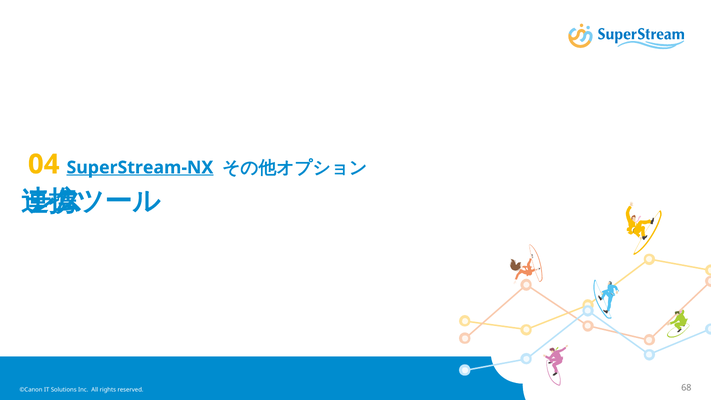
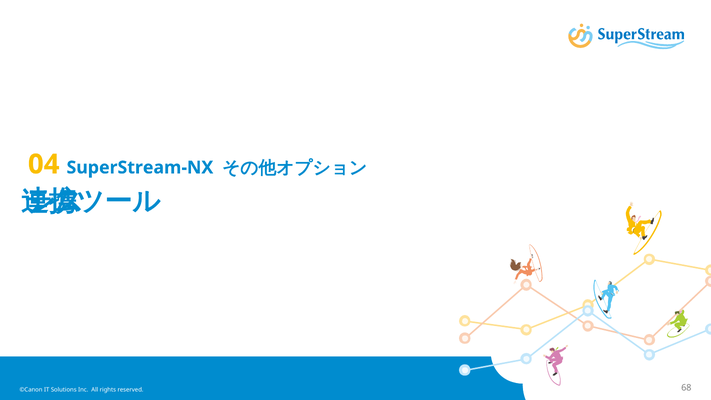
SuperStream-NX underline: present -> none (140, 168)
